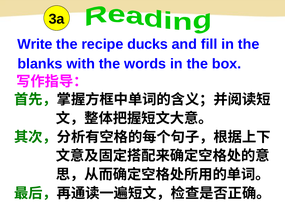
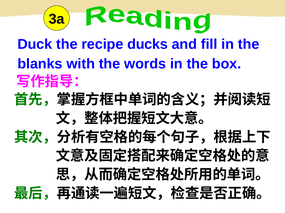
Write: Write -> Duck (35, 44)
